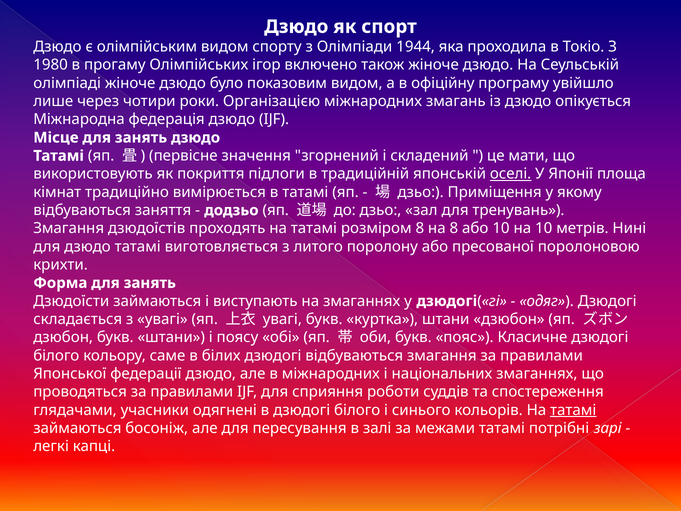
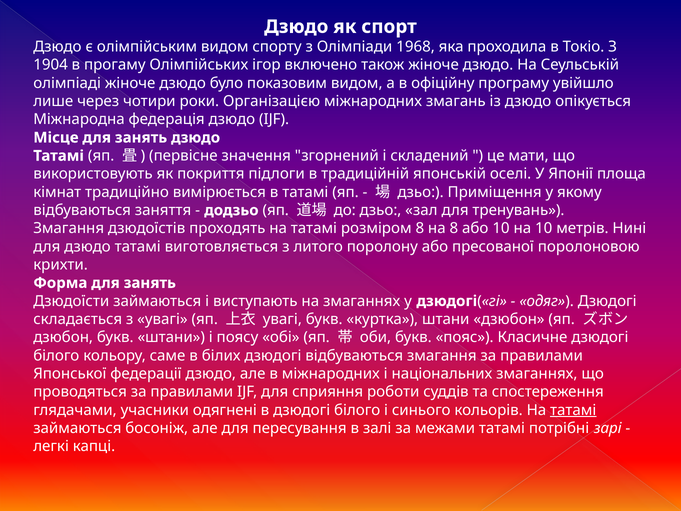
1944: 1944 -> 1968 (416, 47)
1980: 1980 -> 1904 (51, 65)
оселі underline: present -> none (511, 174)
